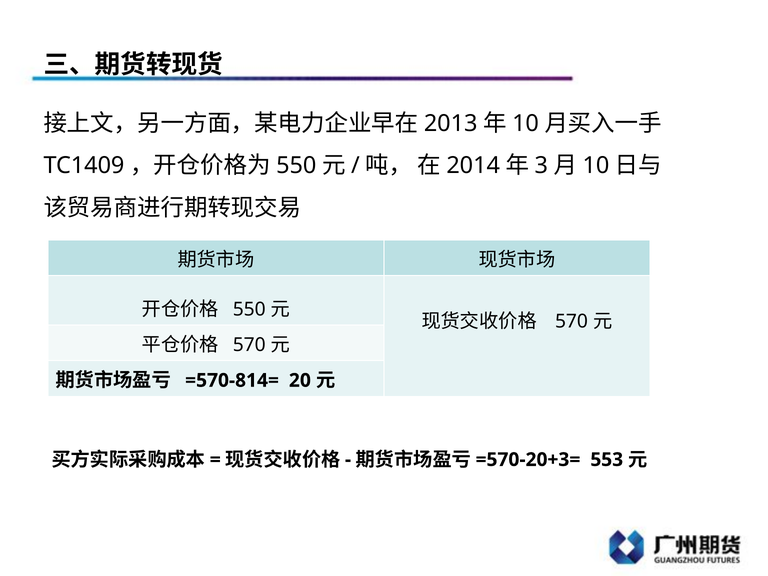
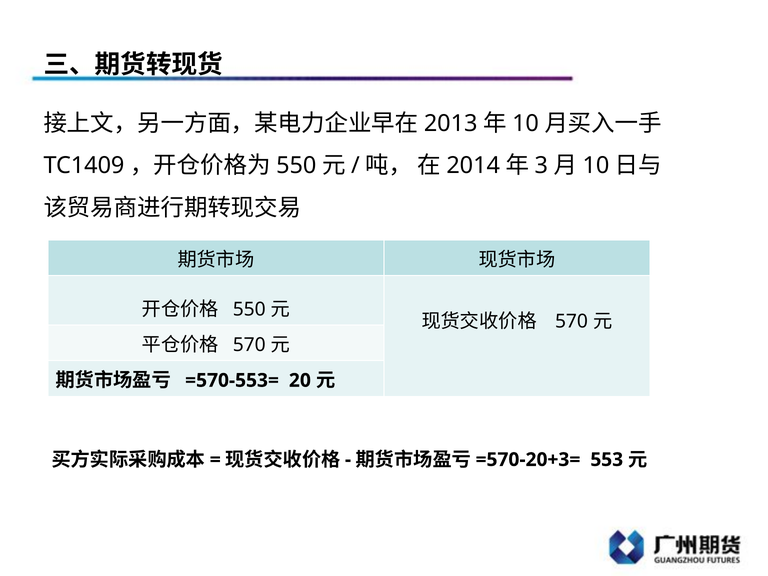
=570-814=: =570-814= -> =570-553= (232, 380)
